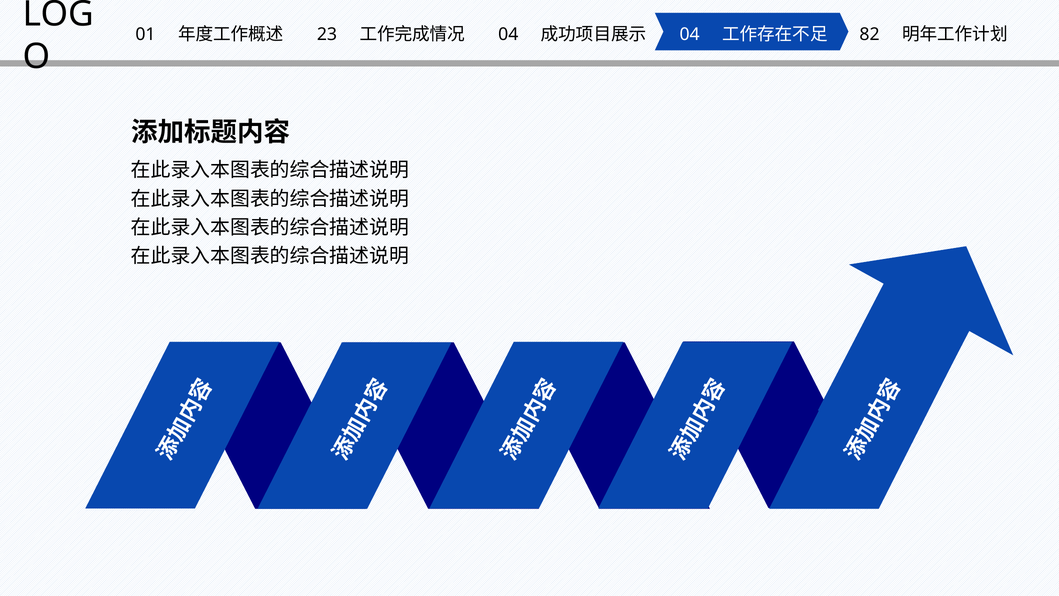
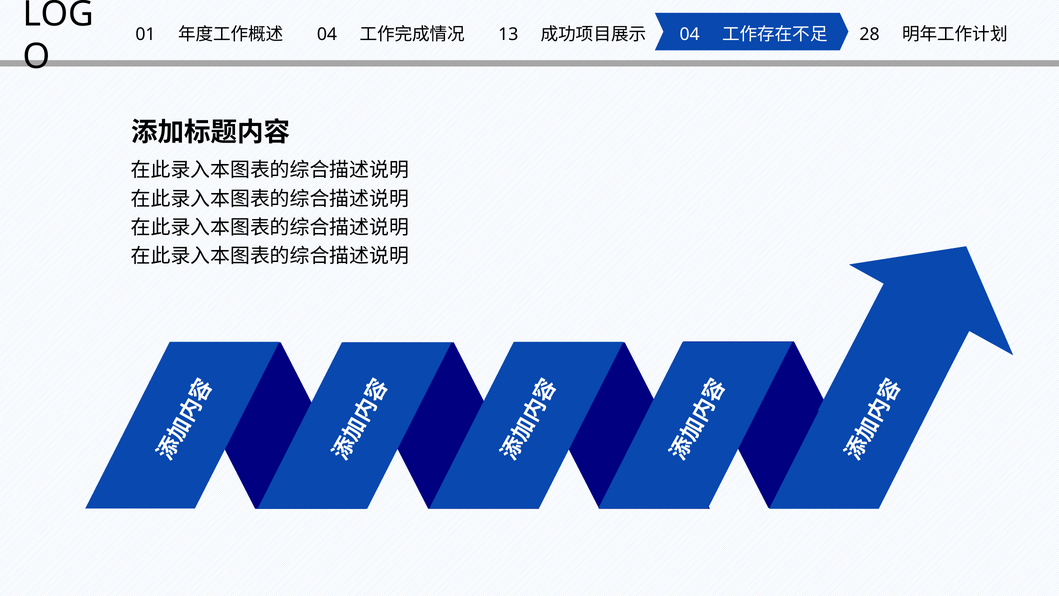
23: 23 -> 04 (327, 34)
04: 04 -> 13 (508, 34)
82: 82 -> 28 (870, 34)
